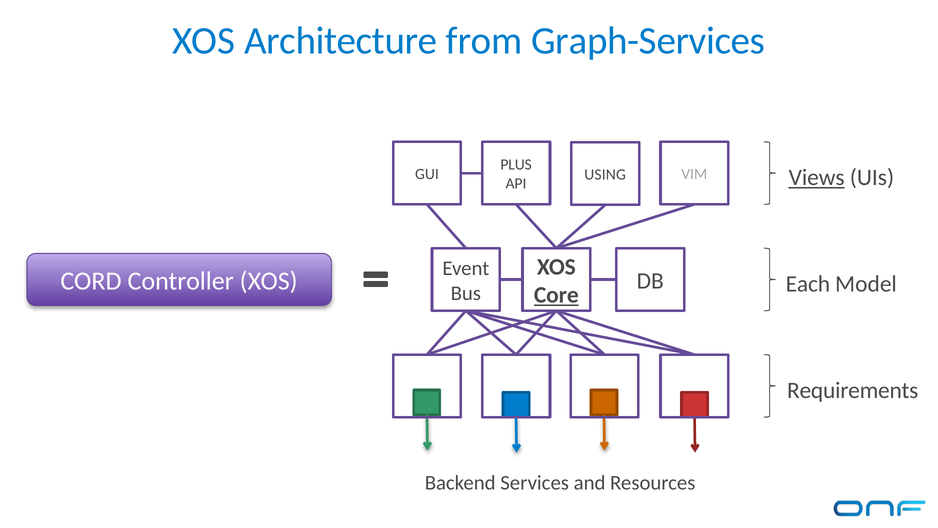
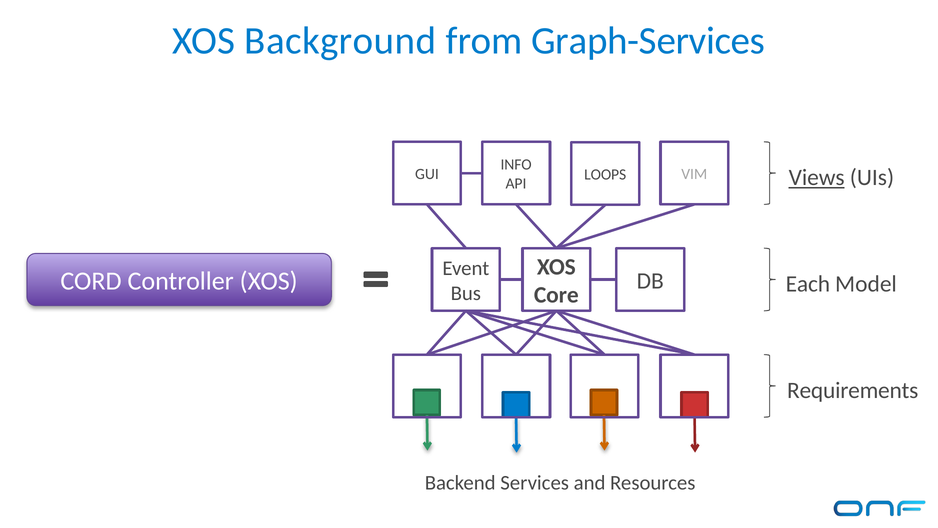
Architecture: Architecture -> Background (340, 41)
PLUS: PLUS -> INFO (516, 165)
USING: USING -> LOOPS (605, 175)
Core underline: present -> none (556, 295)
